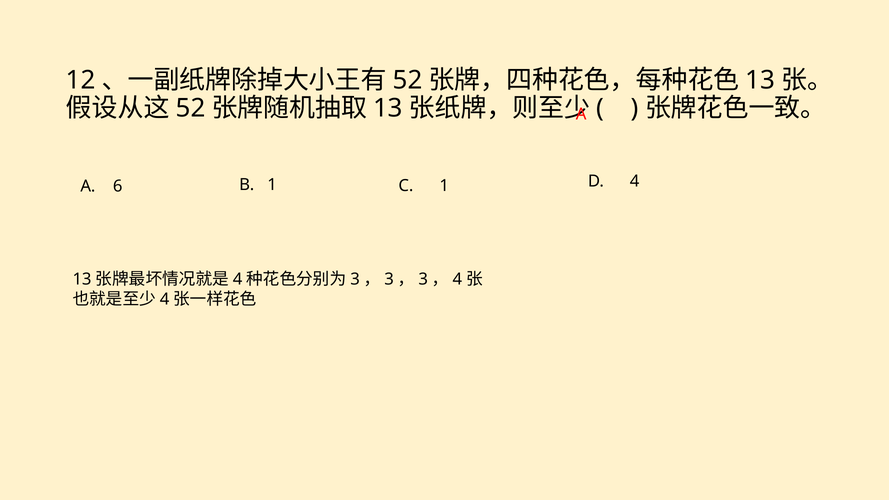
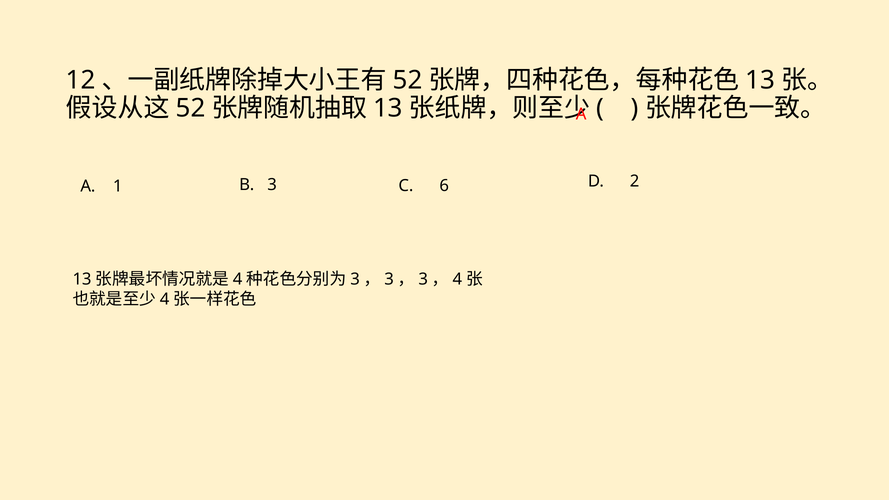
6: 6 -> 1 (118, 187)
B 1: 1 -> 3 (272, 185)
C 1: 1 -> 6 (444, 186)
4: 4 -> 2 (635, 181)
